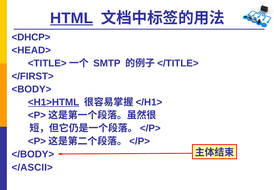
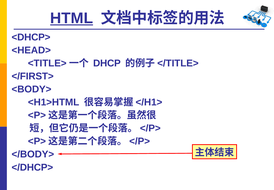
SMTP: SMTP -> DHCP (107, 63)
<H1>HTML underline: present -> none (54, 102)
</ASCII>: </ASCII> -> </DHCP> (32, 167)
